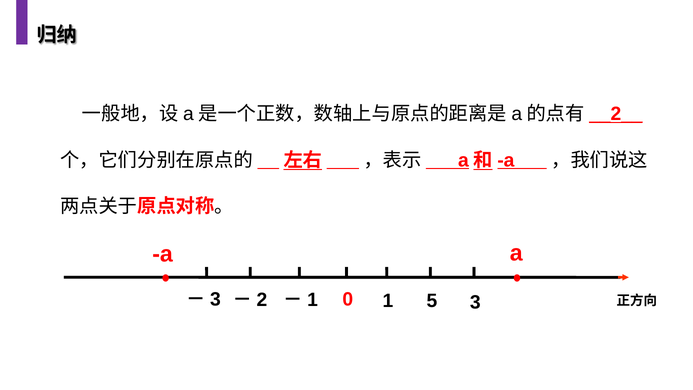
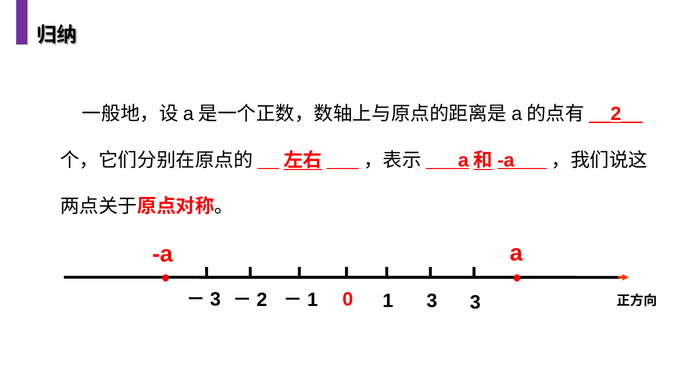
1 5: 5 -> 3 (432, 301)
